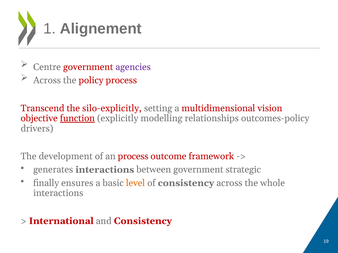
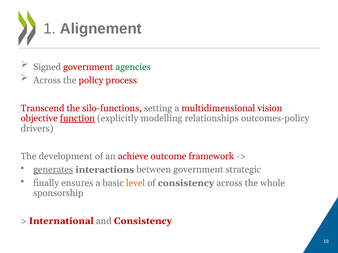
Centre: Centre -> Signed (47, 67)
agencies colour: purple -> green (133, 67)
silo-explicitly: silo-explicitly -> silo-functions (112, 108)
an process: process -> achieve (133, 157)
generates underline: none -> present (53, 170)
interactions: interactions -> sponsorship (58, 193)
